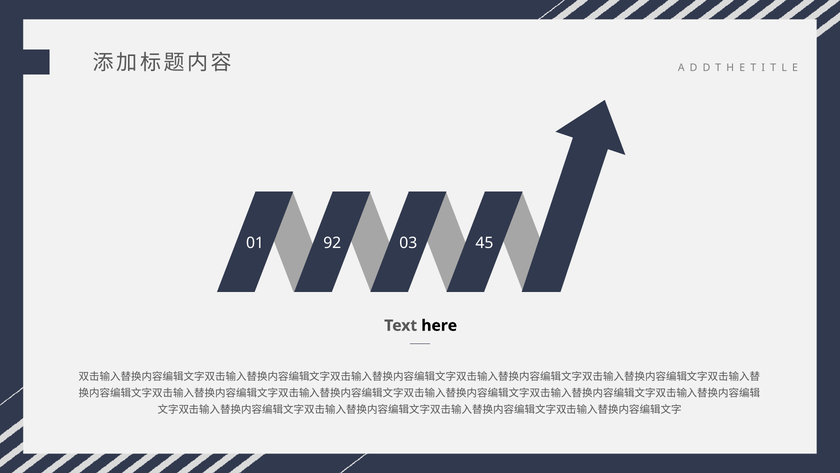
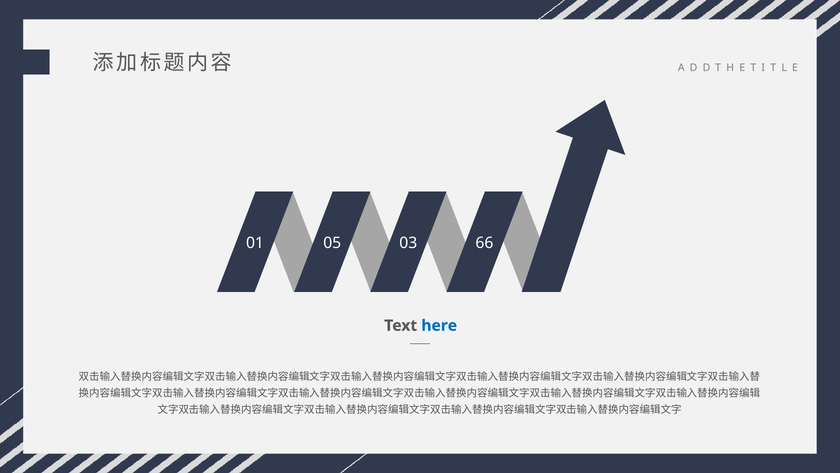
92: 92 -> 05 (332, 243)
45: 45 -> 66 (484, 243)
here colour: black -> blue (439, 325)
